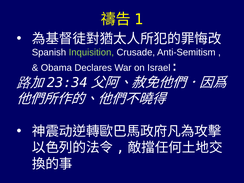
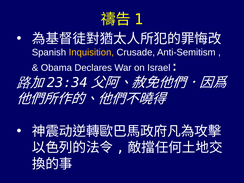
Inquisition colour: light green -> yellow (91, 52)
